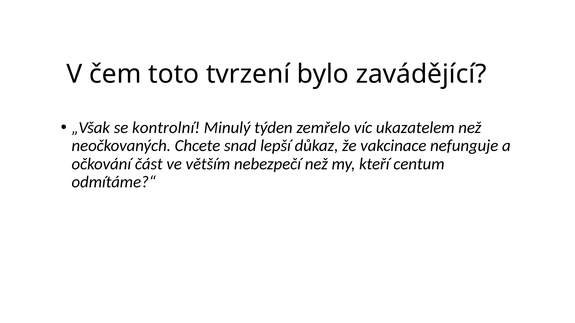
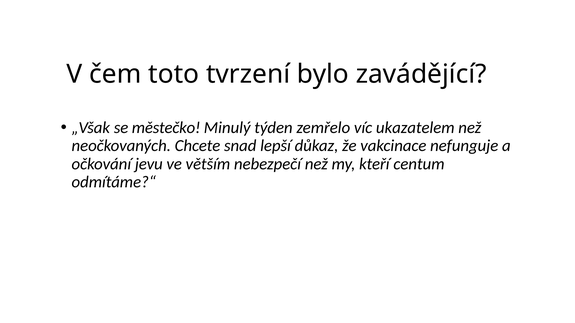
kontrolní: kontrolní -> městečko (166, 128)
část: část -> jevu (149, 164)
